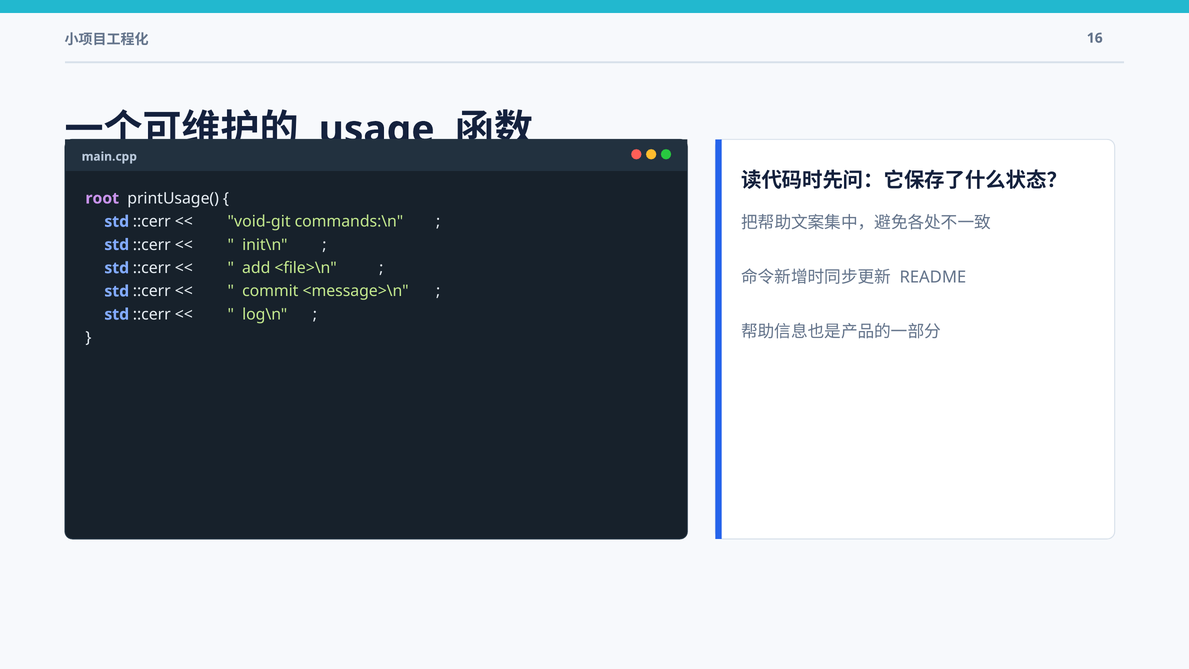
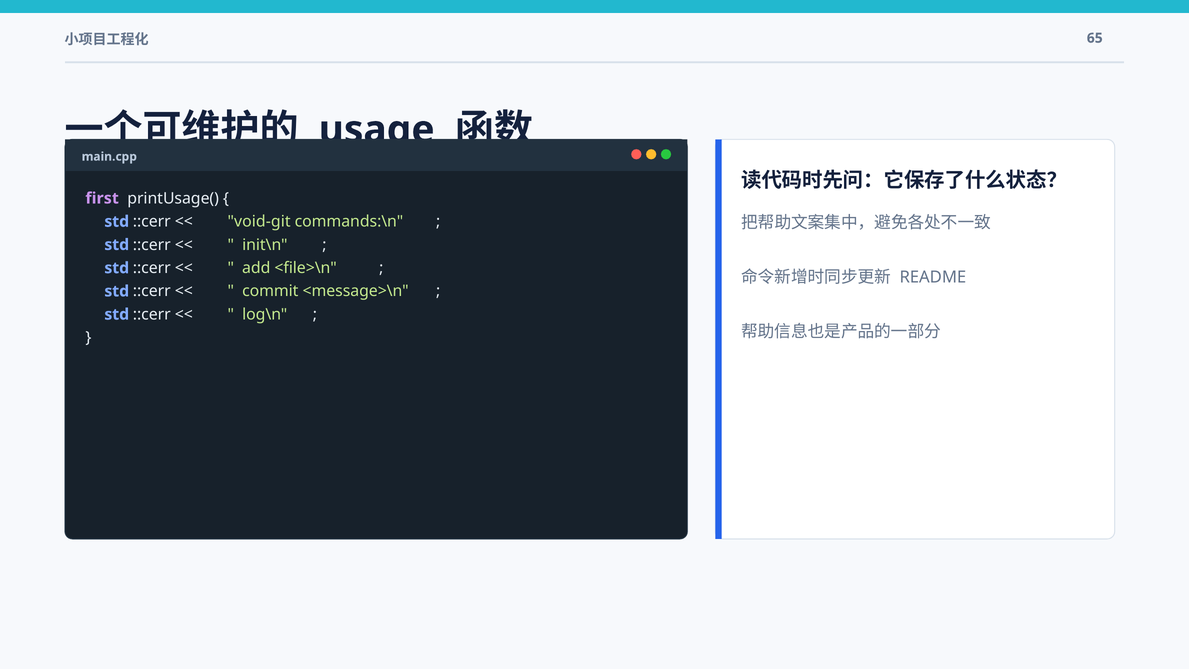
16: 16 -> 65 (1095, 38)
root: root -> first (102, 198)
